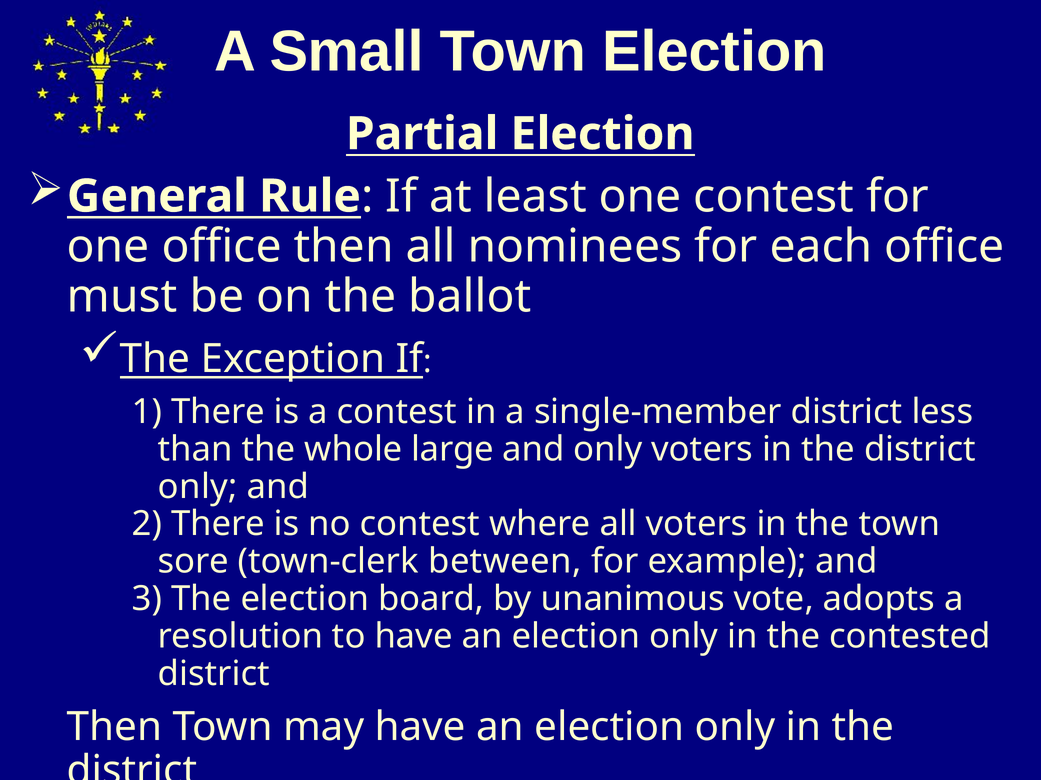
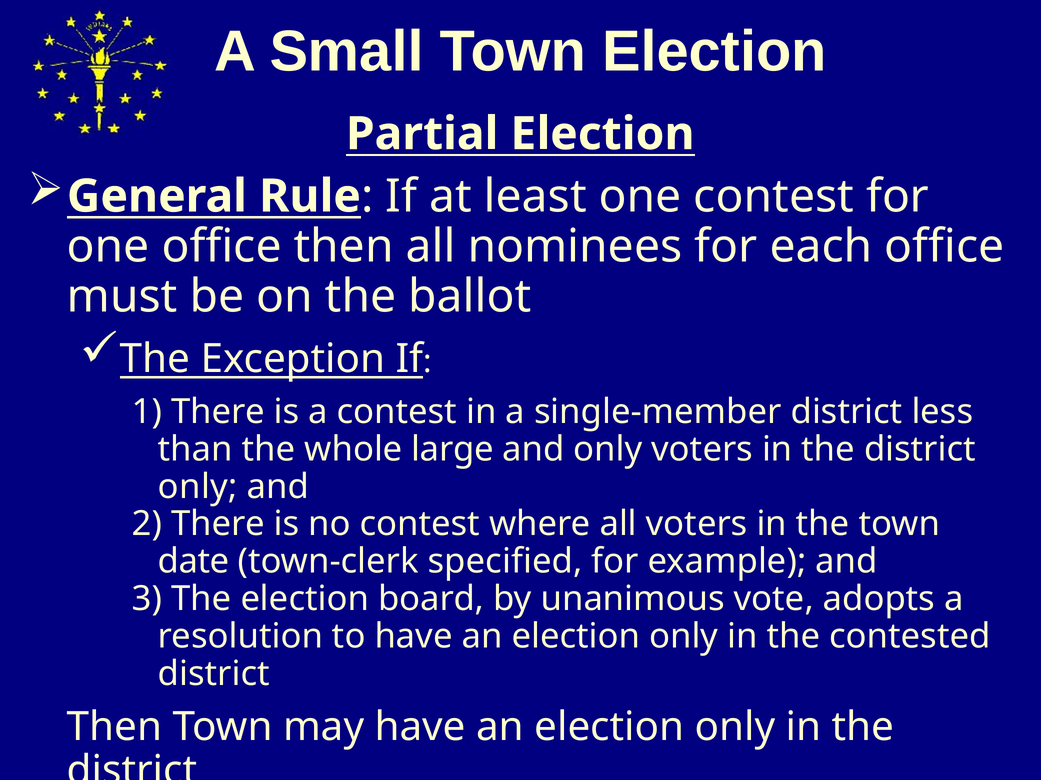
sore: sore -> date (193, 562)
between: between -> specified (505, 562)
